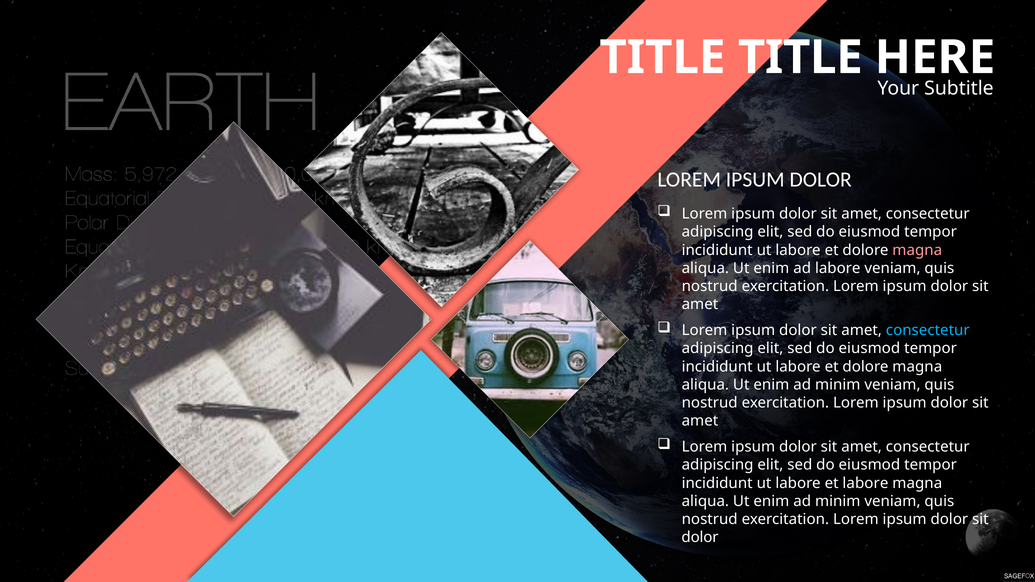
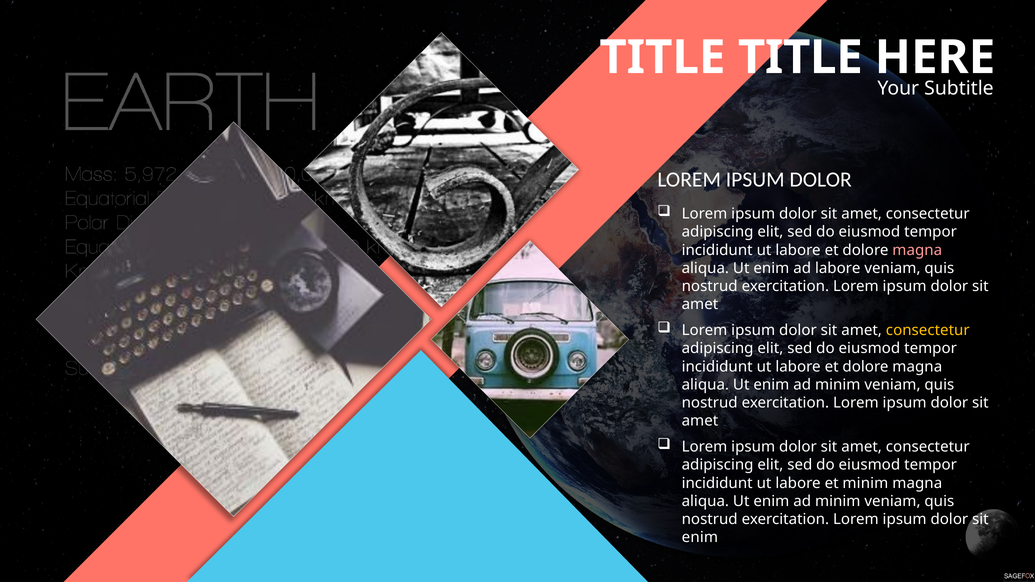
consectetur colour: light blue -> yellow (928, 330)
et labore: labore -> minim (865, 483)
dolor: dolor -> enim (700, 538)
